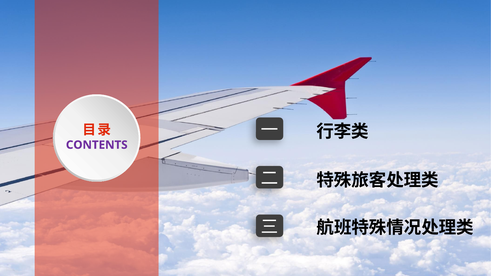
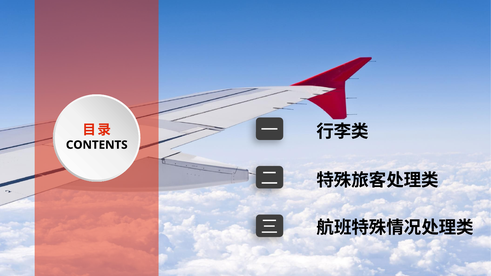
CONTENTS colour: purple -> black (97, 145)
